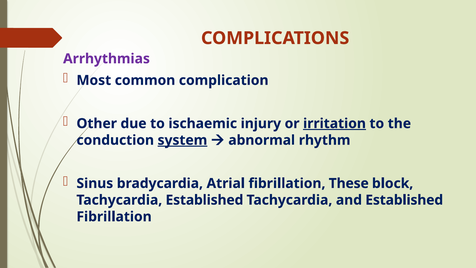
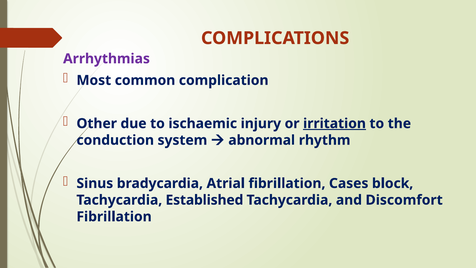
system underline: present -> none (182, 140)
These: These -> Cases (349, 183)
and Established: Established -> Discomfort (404, 200)
